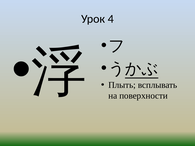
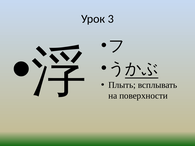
4: 4 -> 3 (111, 19)
